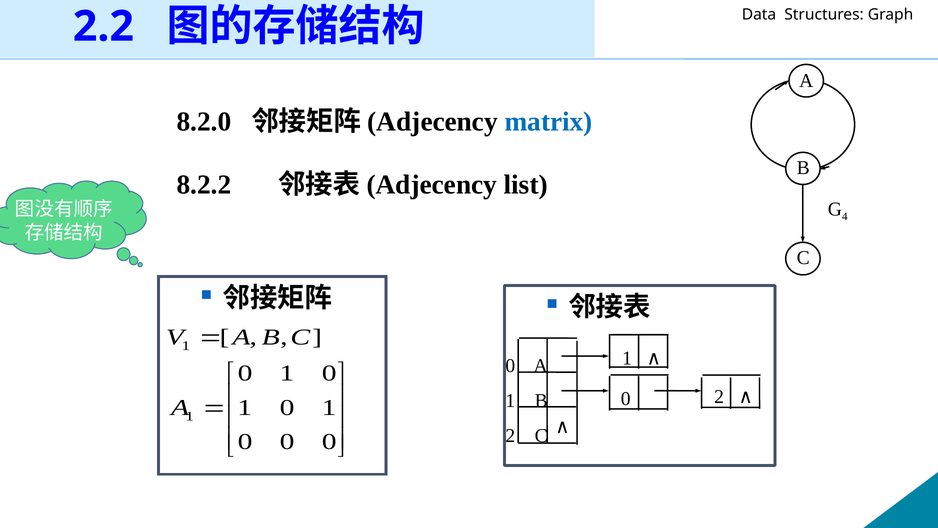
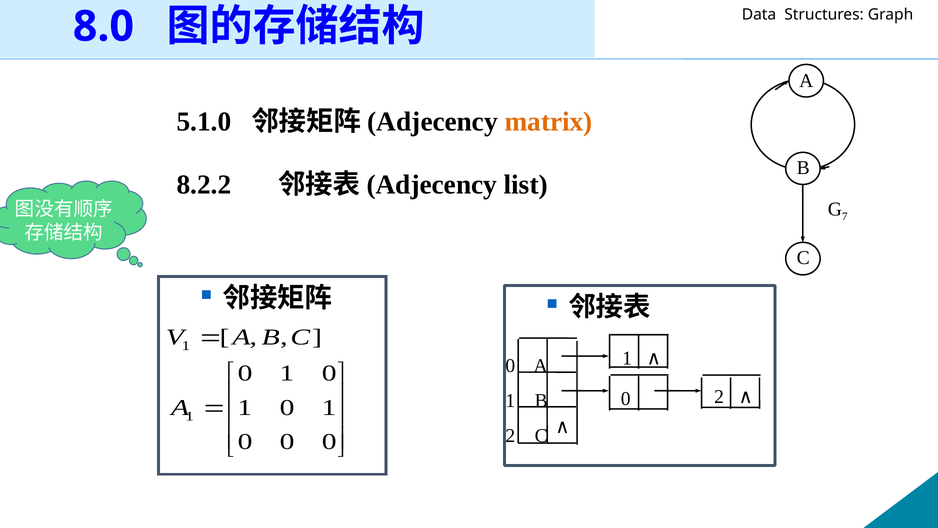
2.2: 2.2 -> 8.0 (103, 27)
8.2.0: 8.2.0 -> 5.1.0 (204, 122)
matrix colour: blue -> orange (549, 122)
4: 4 -> 7 (845, 217)
